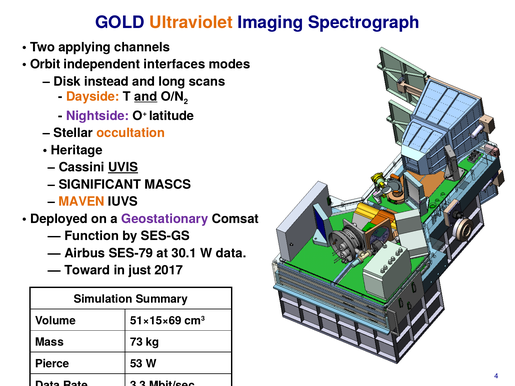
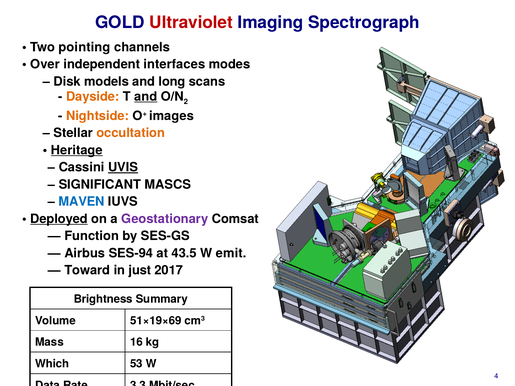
Ultraviolet colour: orange -> red (191, 23)
applying: applying -> pointing (84, 47)
Orbit: Orbit -> Over (45, 64)
instead: instead -> models (107, 82)
Nightside colour: purple -> orange (98, 116)
latitude: latitude -> images (171, 116)
Heritage underline: none -> present (77, 150)
MAVEN colour: orange -> blue (82, 202)
Deployed underline: none -> present (59, 219)
SES-79: SES-79 -> SES-94 (131, 253)
30.1: 30.1 -> 43.5 (184, 253)
data: data -> emit (231, 253)
Simulation: Simulation -> Brightness (103, 299)
51×15×69: 51×15×69 -> 51×19×69 (156, 321)
73: 73 -> 16 (136, 342)
Pierce: Pierce -> Which (52, 364)
